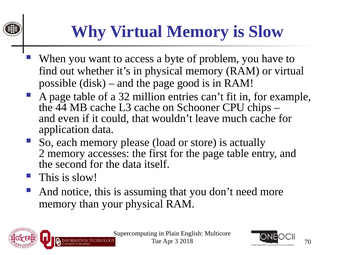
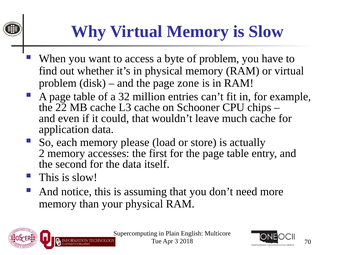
possible: possible -> problem (58, 83)
good: good -> zone (188, 83)
44: 44 -> 22 (61, 108)
